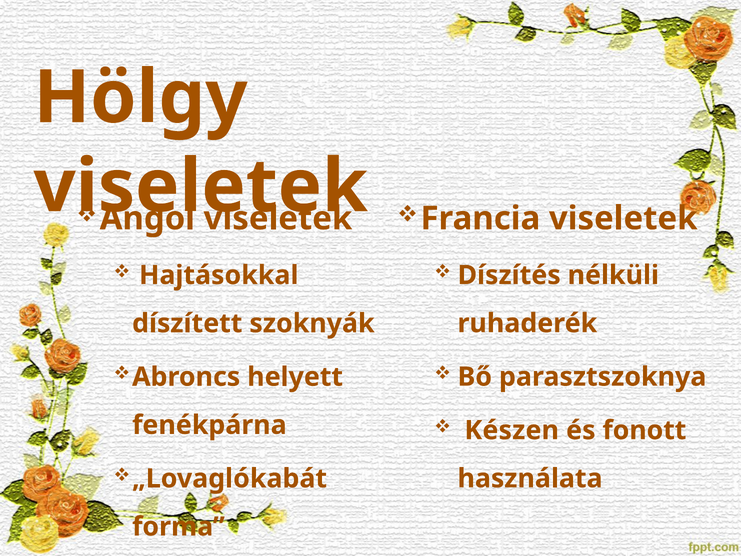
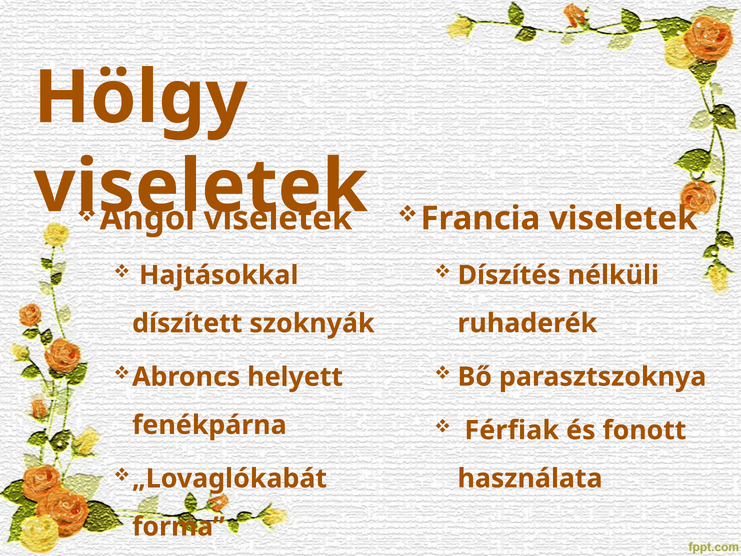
Készen: Készen -> Férfiak (512, 430)
